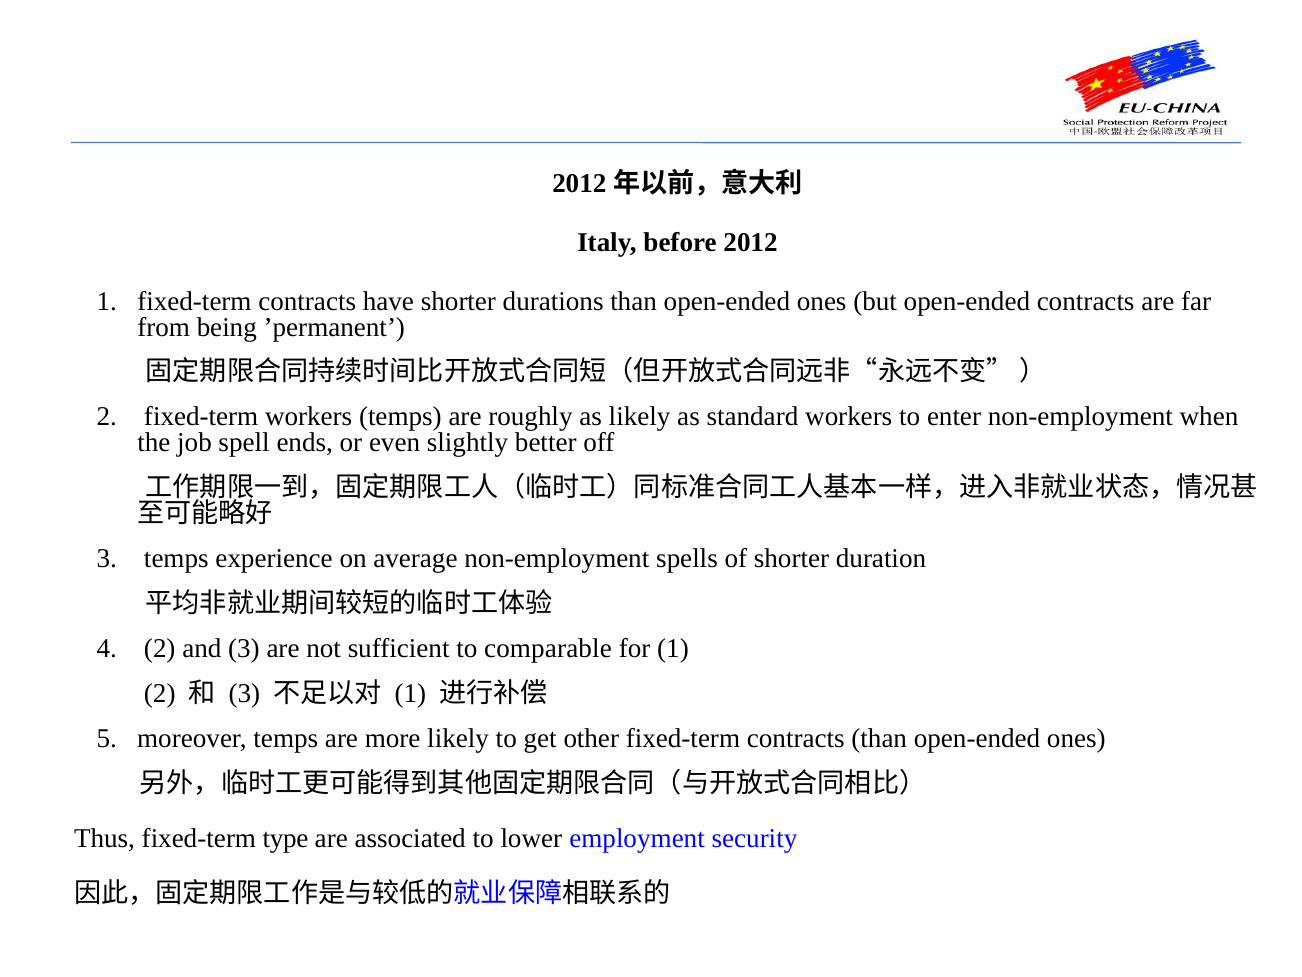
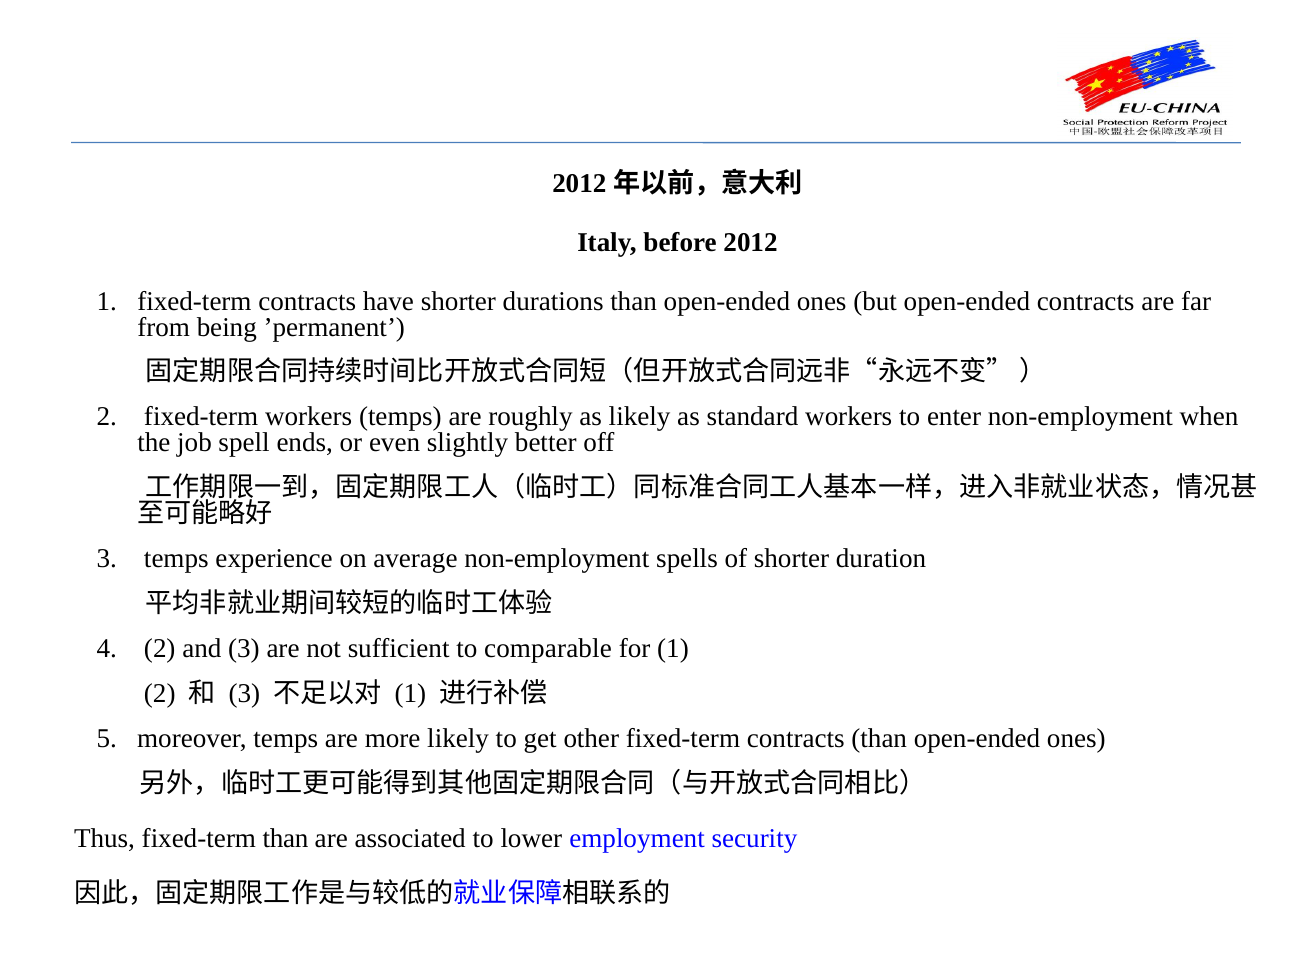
fixed-term type: type -> than (286, 838)
